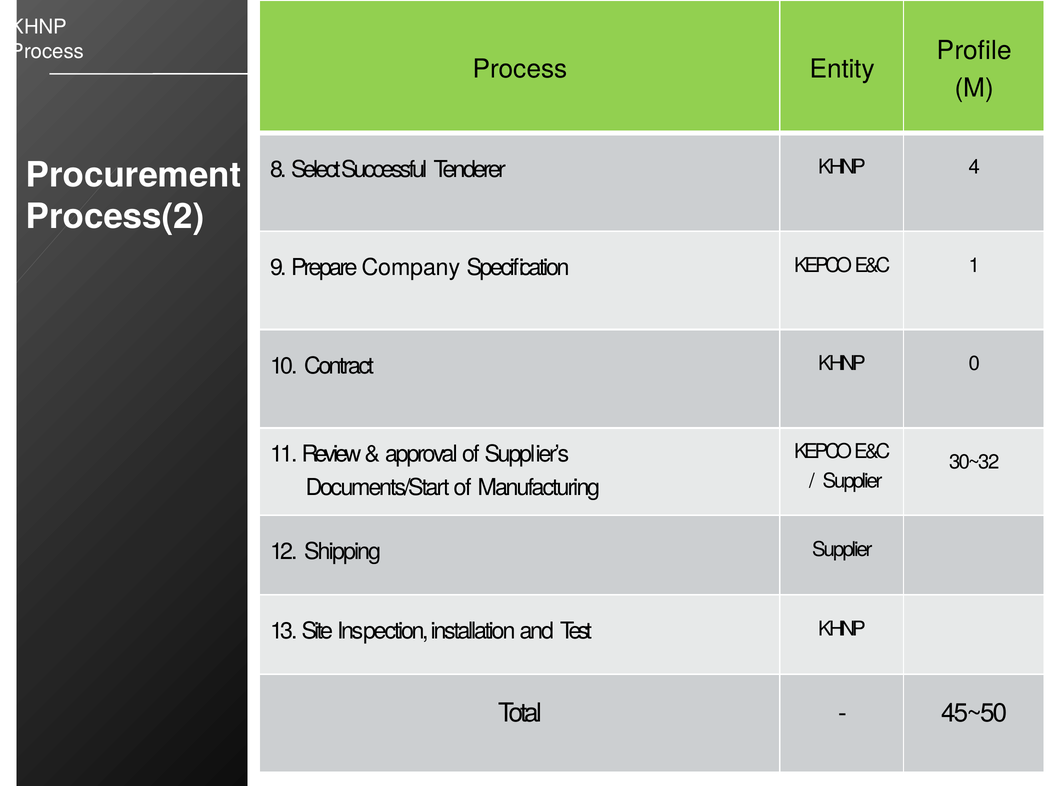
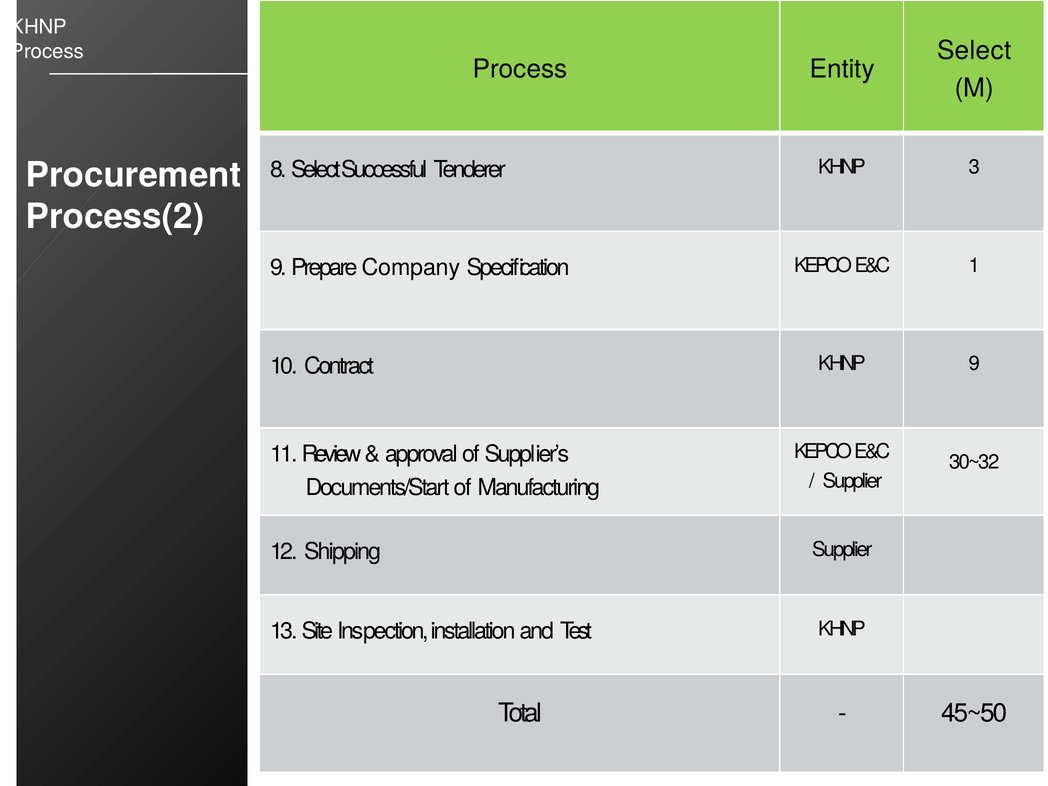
Profile: Profile -> Select (974, 50)
4: 4 -> 3 (974, 167)
KHNP 0: 0 -> 9 (974, 364)
